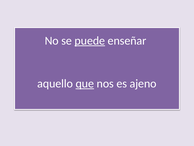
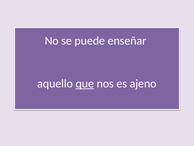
puede underline: present -> none (90, 41)
